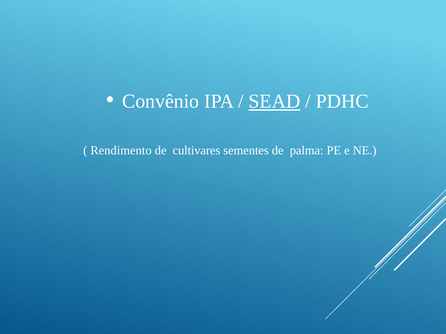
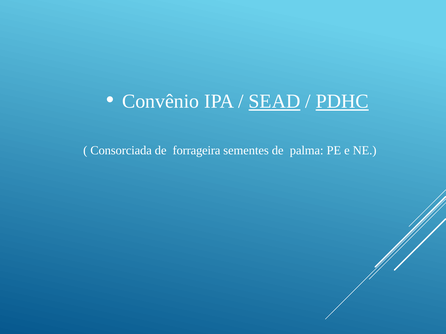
PDHC underline: none -> present (342, 102)
Rendimento: Rendimento -> Consorciada (121, 151)
cultivares: cultivares -> forrageira (196, 151)
